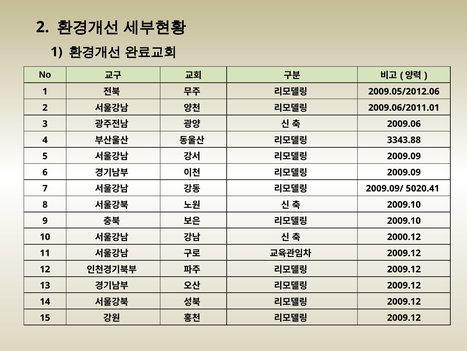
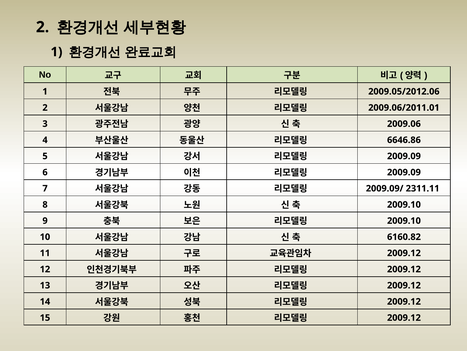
3343.88: 3343.88 -> 6646.86 (404, 140)
5020.41: 5020.41 -> 2311.11 (423, 188)
2000.12: 2000.12 -> 6160.82 (404, 236)
